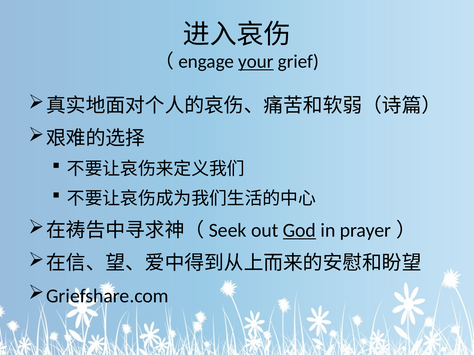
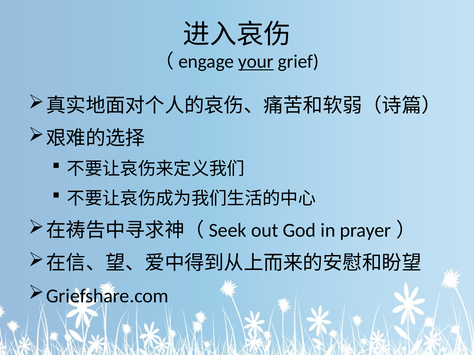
God underline: present -> none (299, 231)
